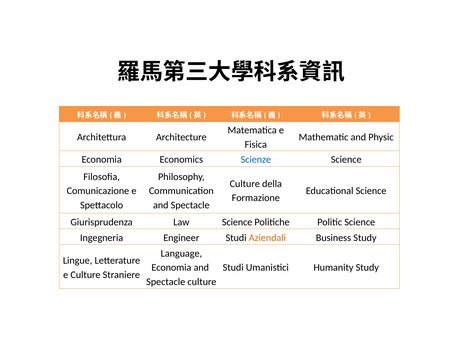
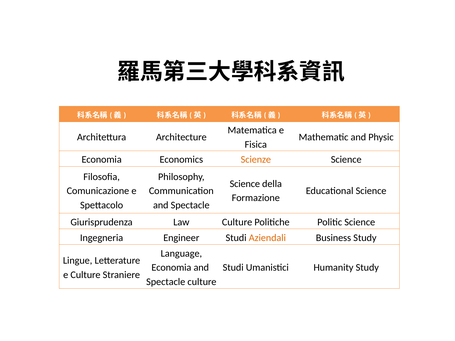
Scienze colour: blue -> orange (256, 160)
Culture: Culture -> Science (245, 184)
Law Science: Science -> Culture (237, 222)
